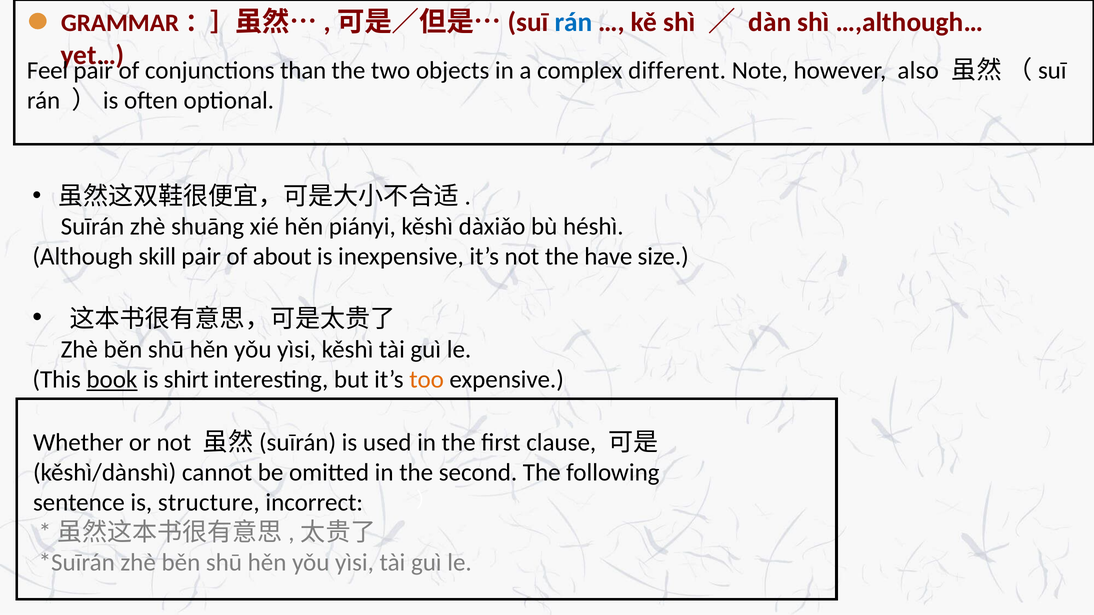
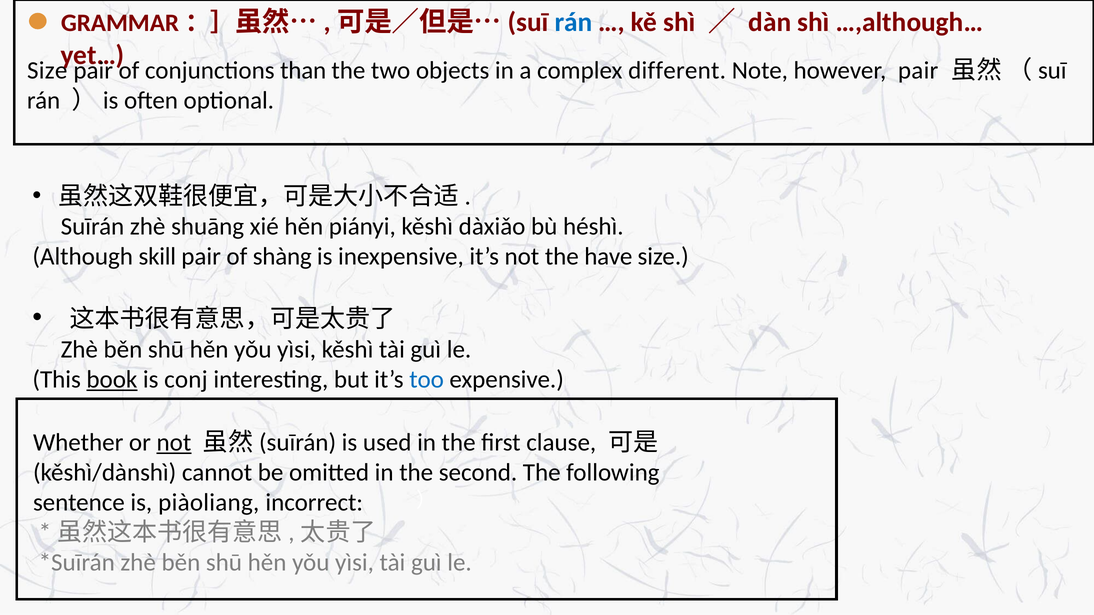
Feel: Feel -> Size (47, 71)
however also: also -> pair (918, 71)
about: about -> shàng (282, 257)
shirt: shirt -> conj (186, 380)
too colour: orange -> blue (427, 380)
not underline: none -> present (174, 443)
structure: structure -> piàoliang (209, 503)
